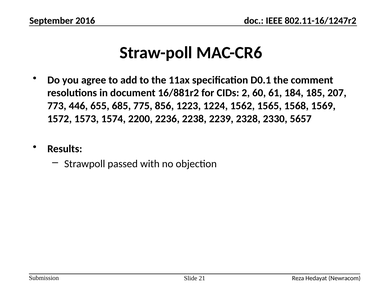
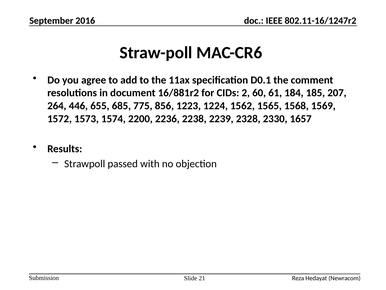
773: 773 -> 264 (57, 106)
5657: 5657 -> 1657 (301, 119)
